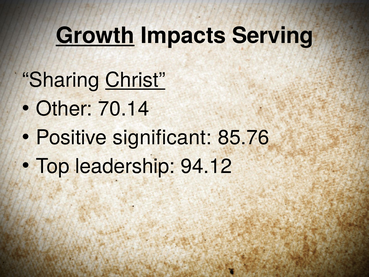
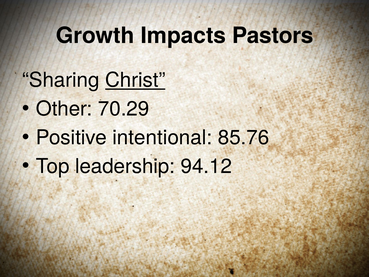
Growth underline: present -> none (95, 36)
Serving: Serving -> Pastors (273, 36)
70.14: 70.14 -> 70.29 (124, 109)
significant: significant -> intentional (162, 137)
